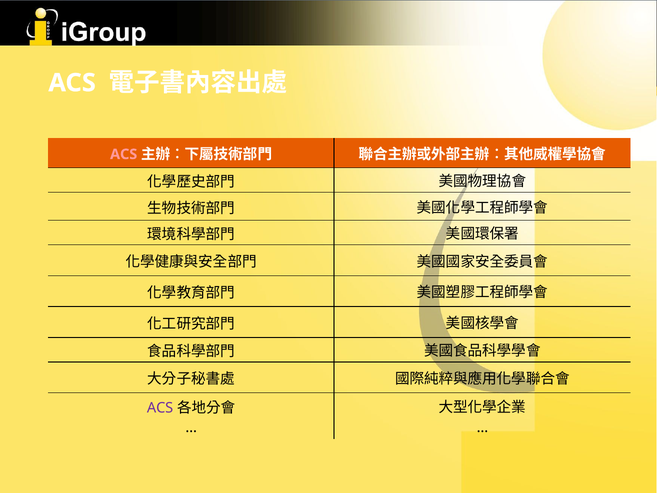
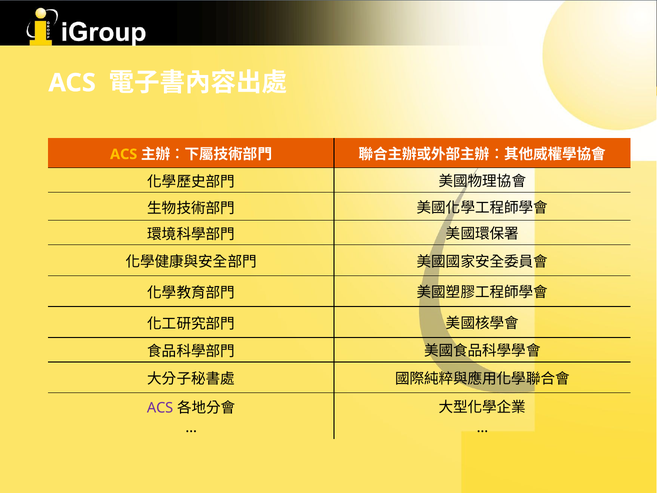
ACS colour: pink -> yellow (124, 154)
